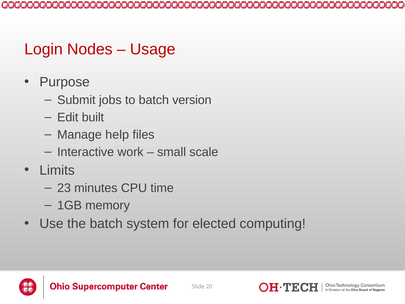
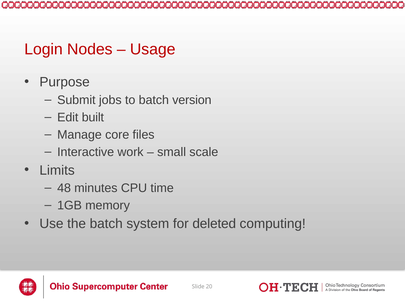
help: help -> core (117, 134)
23: 23 -> 48 (64, 188)
elected: elected -> deleted (214, 224)
